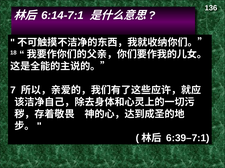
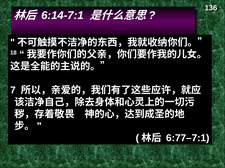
6:39–7:1: 6:39–7:1 -> 6:77–7:1 (188, 139)
